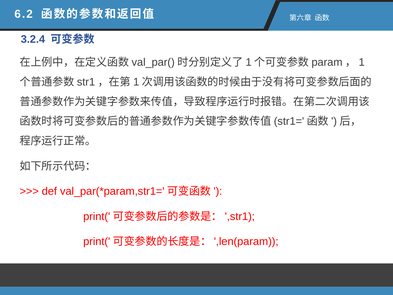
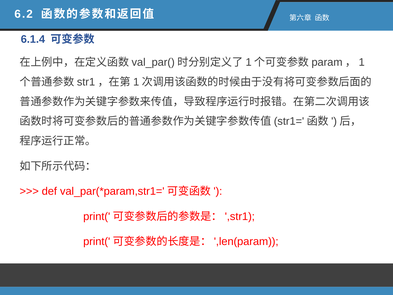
3.2.4: 3.2.4 -> 6.1.4 (33, 39)
